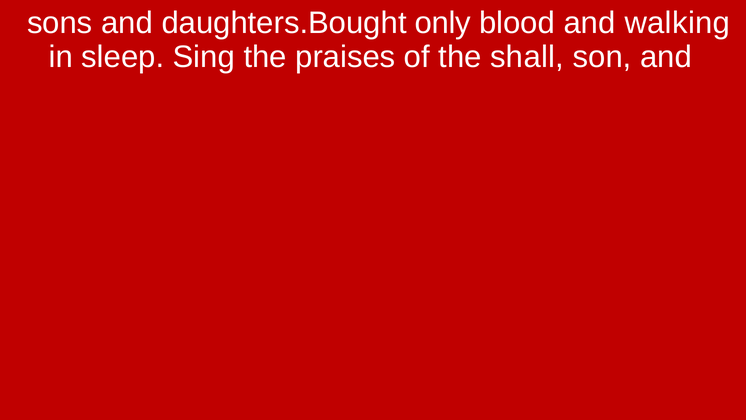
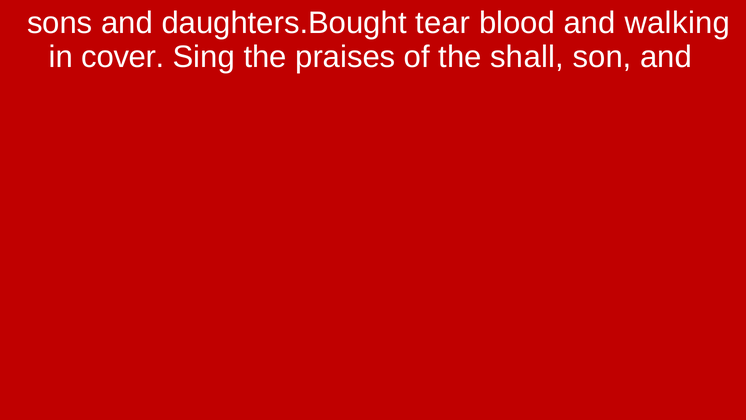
only: only -> tear (443, 23)
sleep: sleep -> cover (123, 57)
